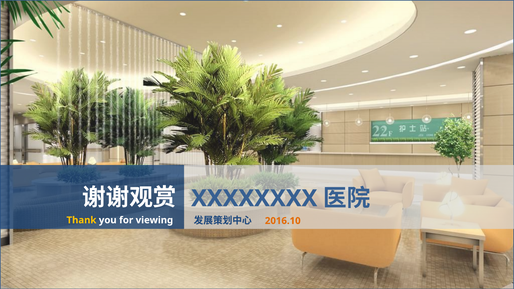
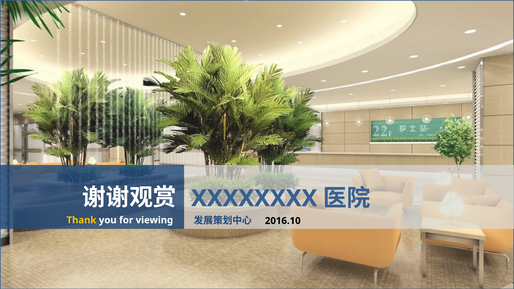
2016.10 colour: orange -> black (283, 221)
